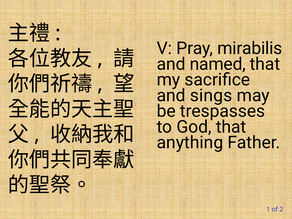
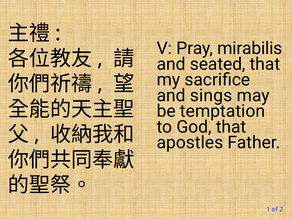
named: named -> seated (218, 64)
trespasses: trespasses -> temptation (223, 111)
anything: anything -> apostles (190, 143)
